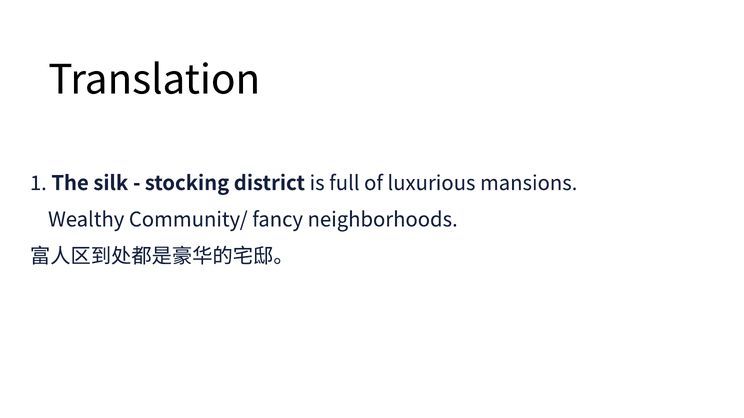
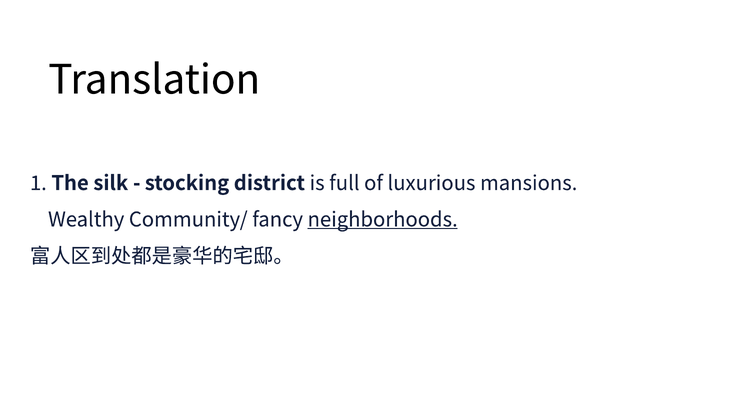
neighborhoods underline: none -> present (383, 220)
